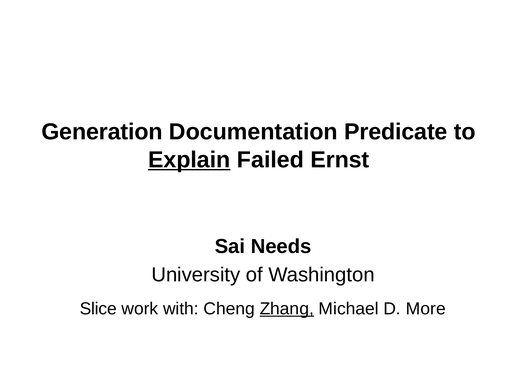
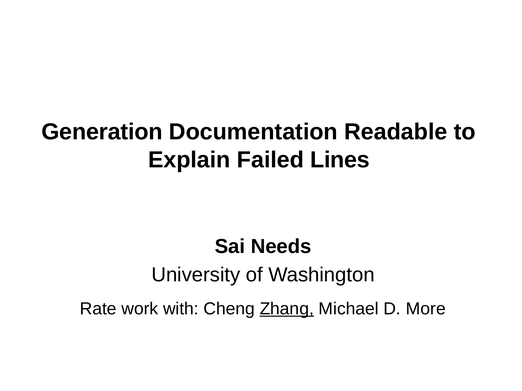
Predicate: Predicate -> Readable (396, 132)
Explain underline: present -> none (189, 160)
Ernst: Ernst -> Lines (340, 160)
Slice: Slice -> Rate (98, 309)
